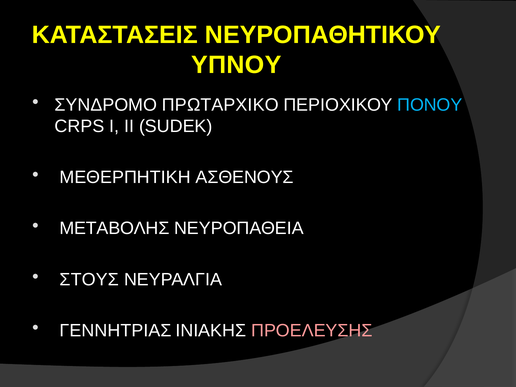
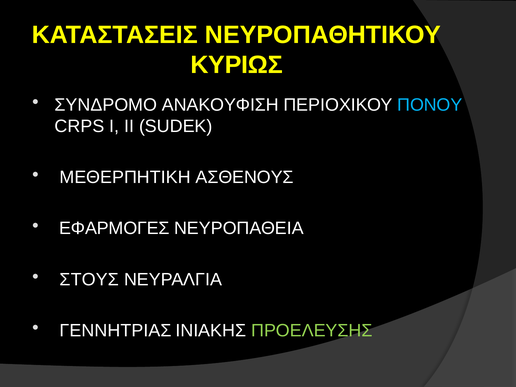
ΥΠΝΟΥ: ΥΠΝΟΥ -> ΚΥΡΙΩΣ (237, 65)
ΠΡΩΤΑΡΧΙΚΟ: ΠΡΩΤΑΡΧΙΚΟ -> ΑΝΑΚΟΥΦΙΣΗ (220, 105)
ΜΕΤΑΒΟΛΗΣ: ΜΕΤΑΒΟΛΗΣ -> ΕΦΑΡΜΟΓΕΣ (114, 228)
ΠΡΟΕΛΕΥΣΗΣ colour: pink -> light green (312, 330)
